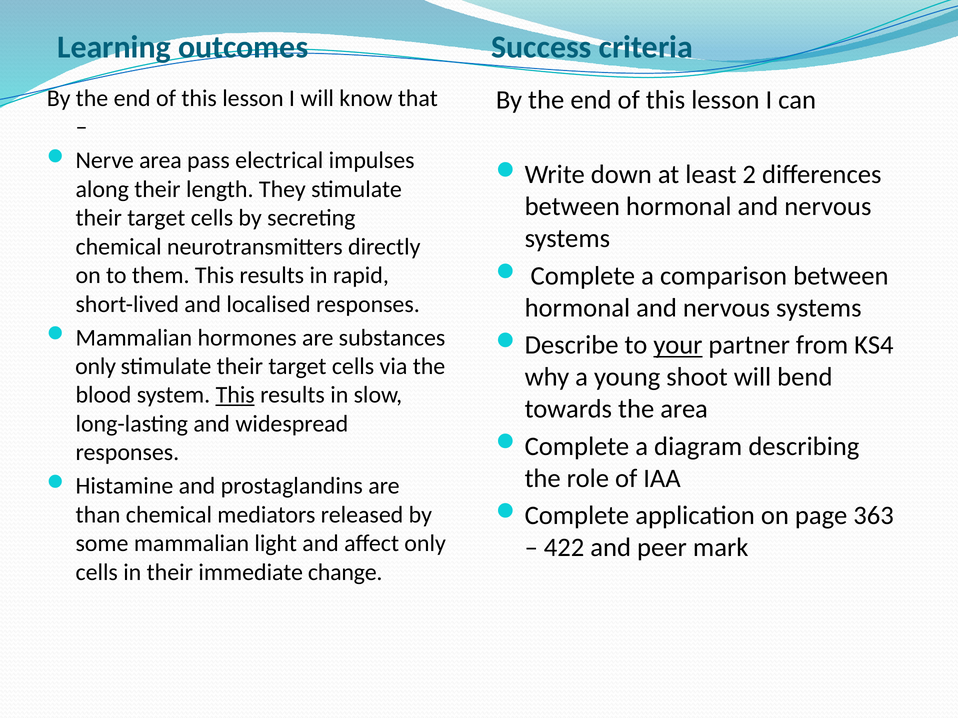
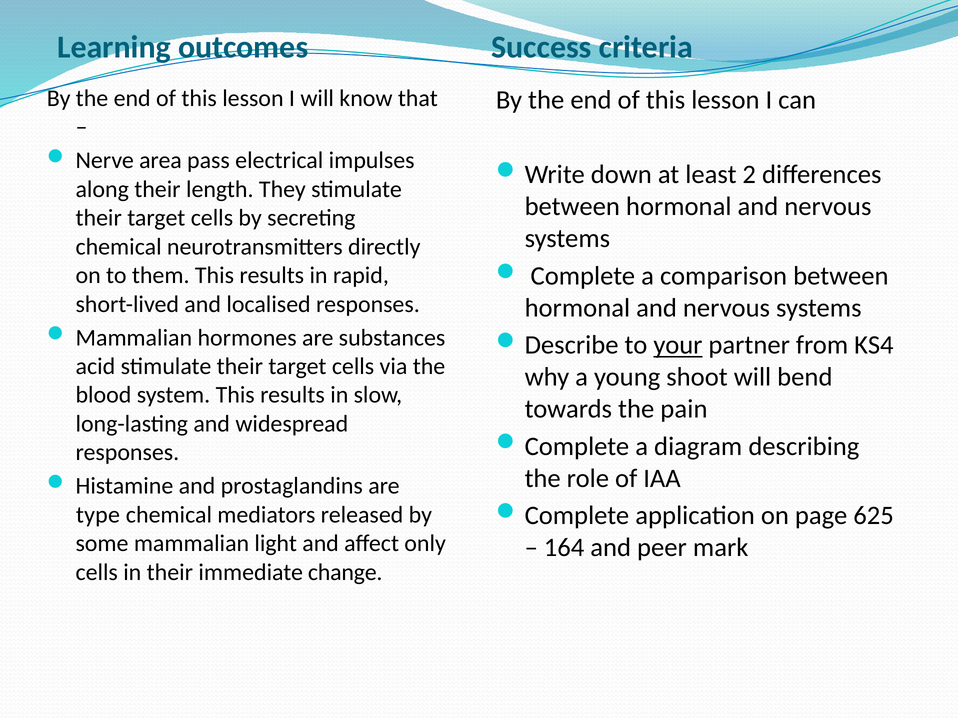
only: only -> acid (95, 367)
This underline: present -> none (235, 395)
the area: area -> pain (684, 409)
363: 363 -> 625 (874, 516)
than: than -> type (98, 515)
422: 422 -> 164 (564, 548)
